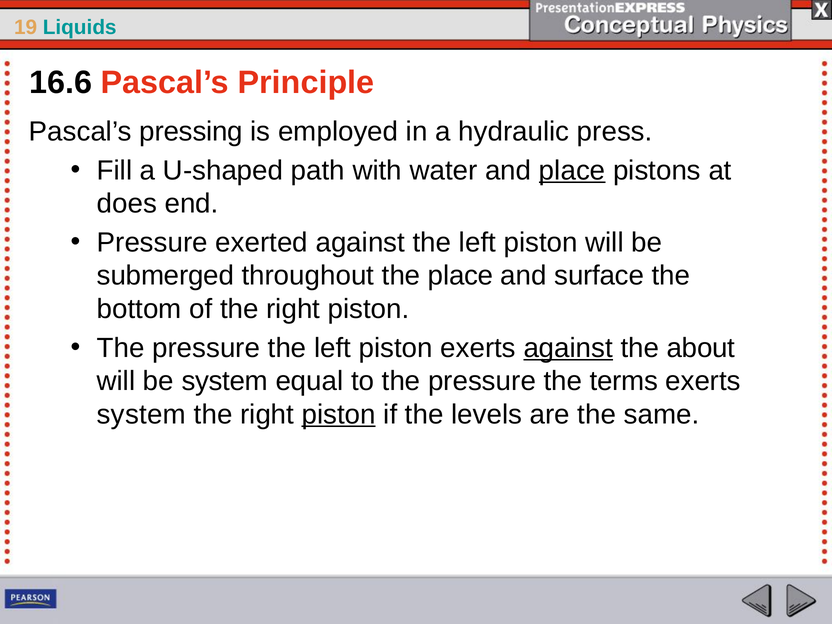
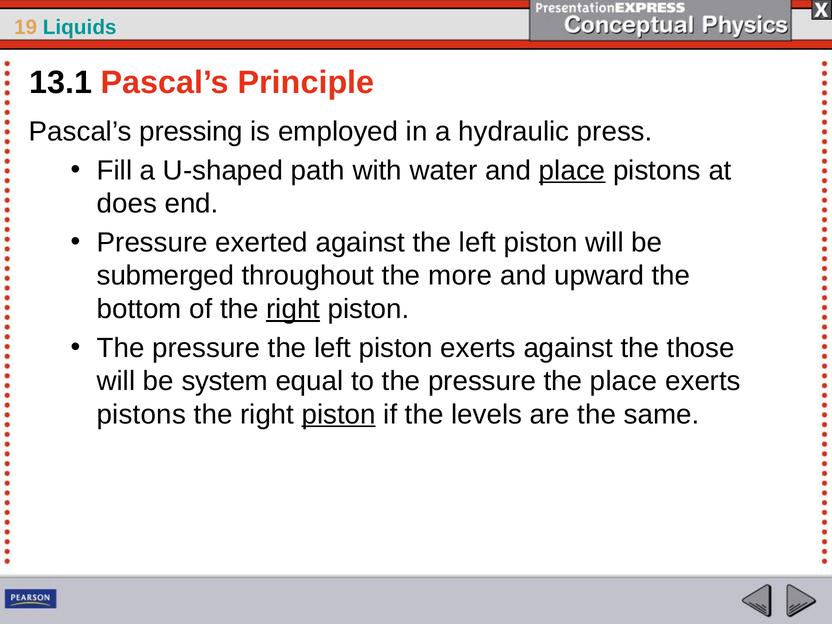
16.6: 16.6 -> 13.1 (61, 83)
the place: place -> more (460, 276)
surface: surface -> upward (599, 276)
right underline: none -> present (293, 309)
against underline: present -> none (568, 348)
about: about -> those (701, 348)
the terms: terms -> place (624, 381)
system: system -> pistons (141, 414)
